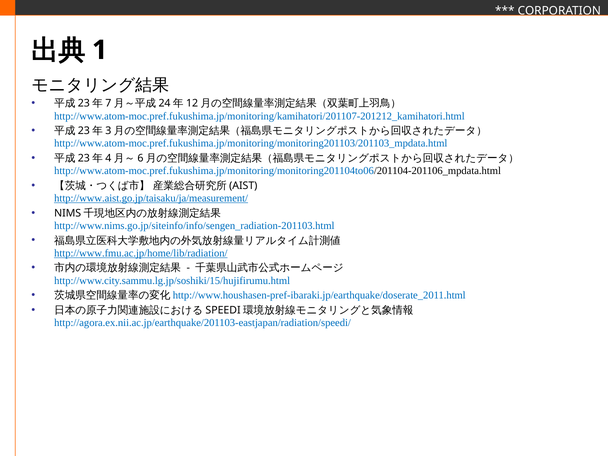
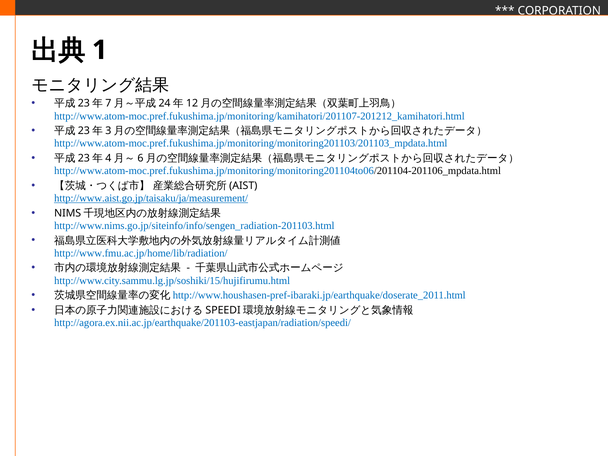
http://www.fmu.ac.jp/home/lib/radiation/ underline: present -> none (141, 253)
